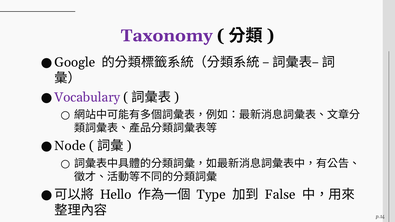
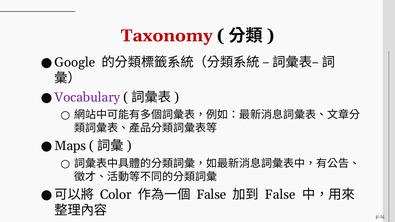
Taxonomy colour: purple -> red (167, 36)
Node: Node -> Maps (70, 146)
Hello: Hello -> Color (116, 195)
Type: Type -> False (211, 195)
